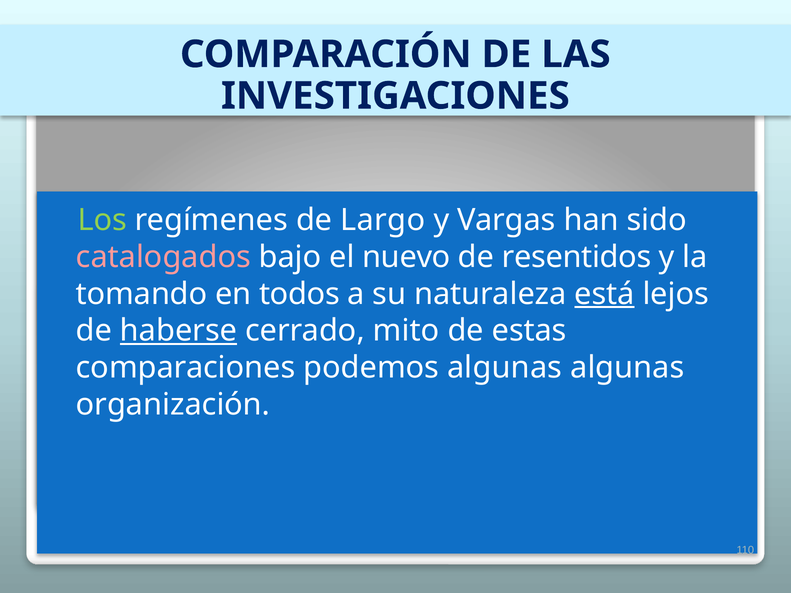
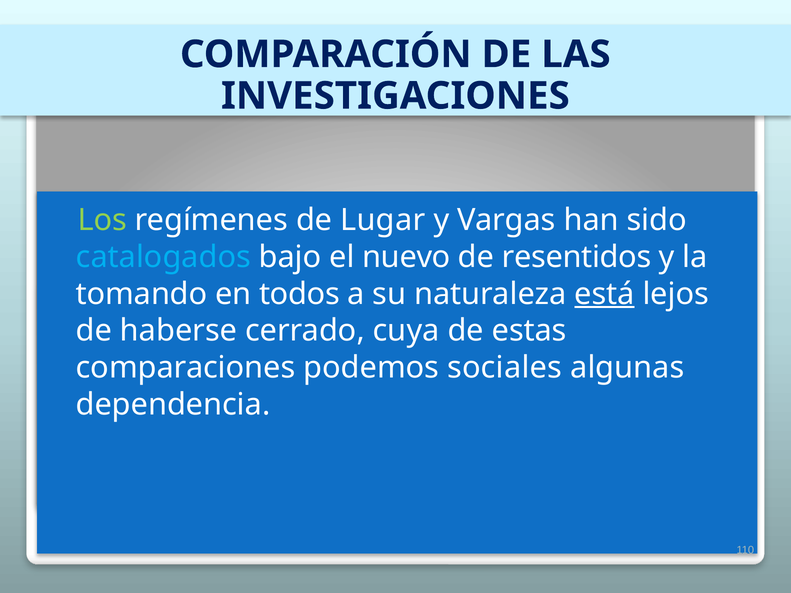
Largo: Largo -> Lugar (383, 220)
catalogados colour: pink -> light blue (163, 257)
haberse underline: present -> none (179, 331)
mito: mito -> cuya (406, 331)
podemos algunas: algunas -> sociales (505, 368)
organización: organización -> dependencia (173, 405)
